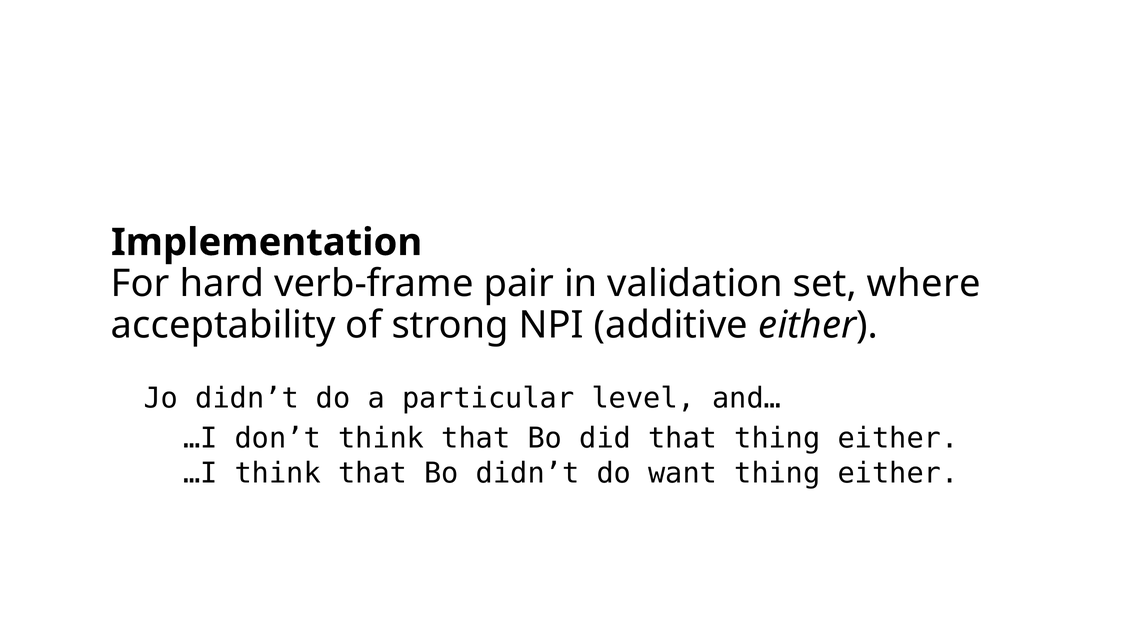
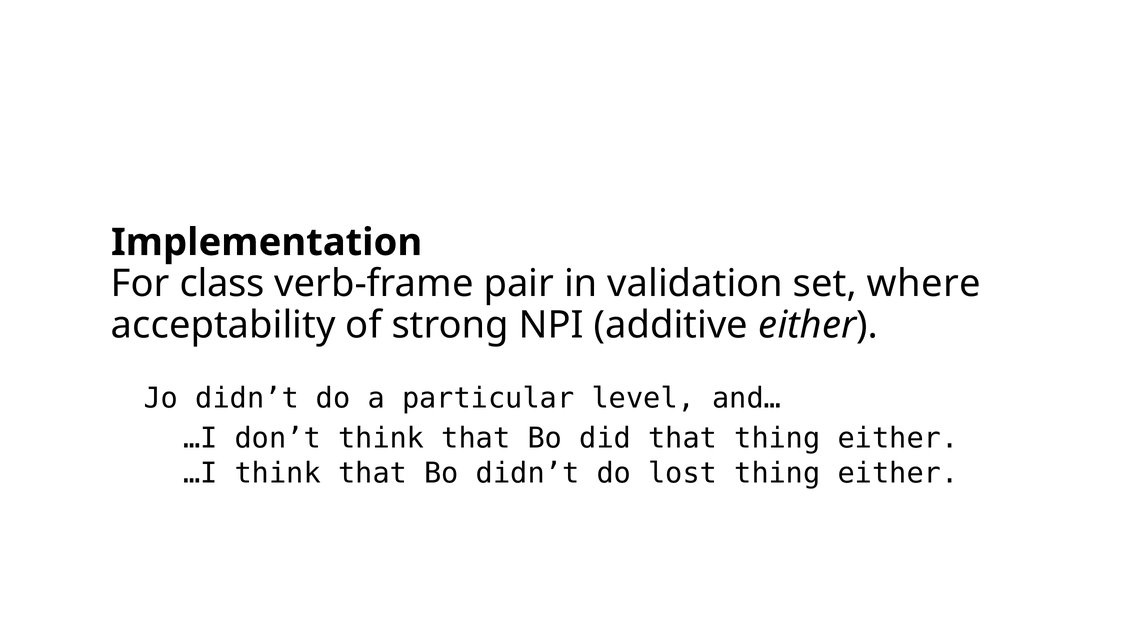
hard: hard -> class (222, 284)
want: want -> lost (683, 473)
